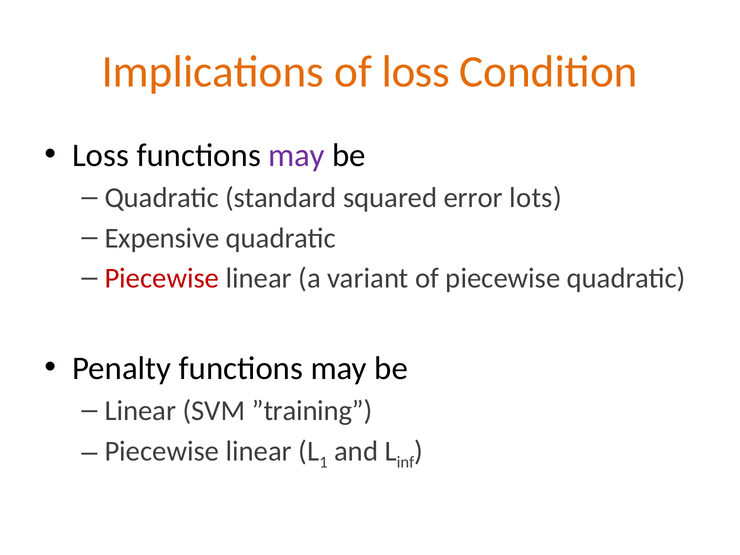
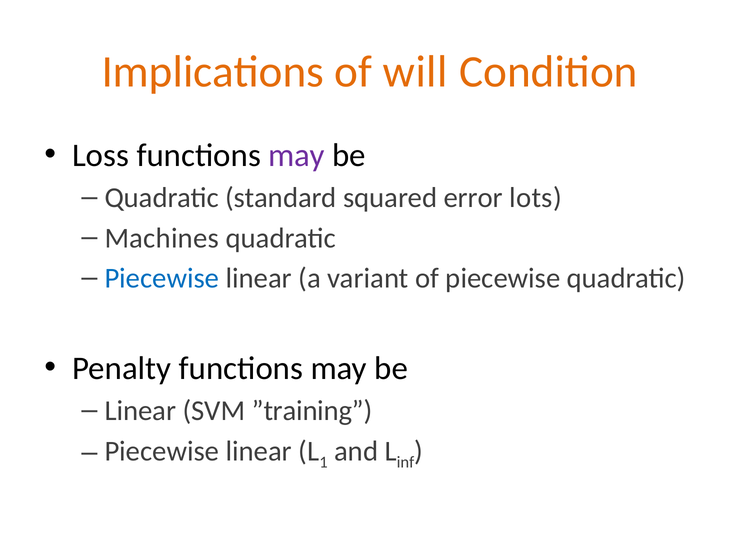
of loss: loss -> will (415, 72)
Expensive: Expensive -> Machines (162, 238)
Piecewise colour: red -> blue (162, 278)
